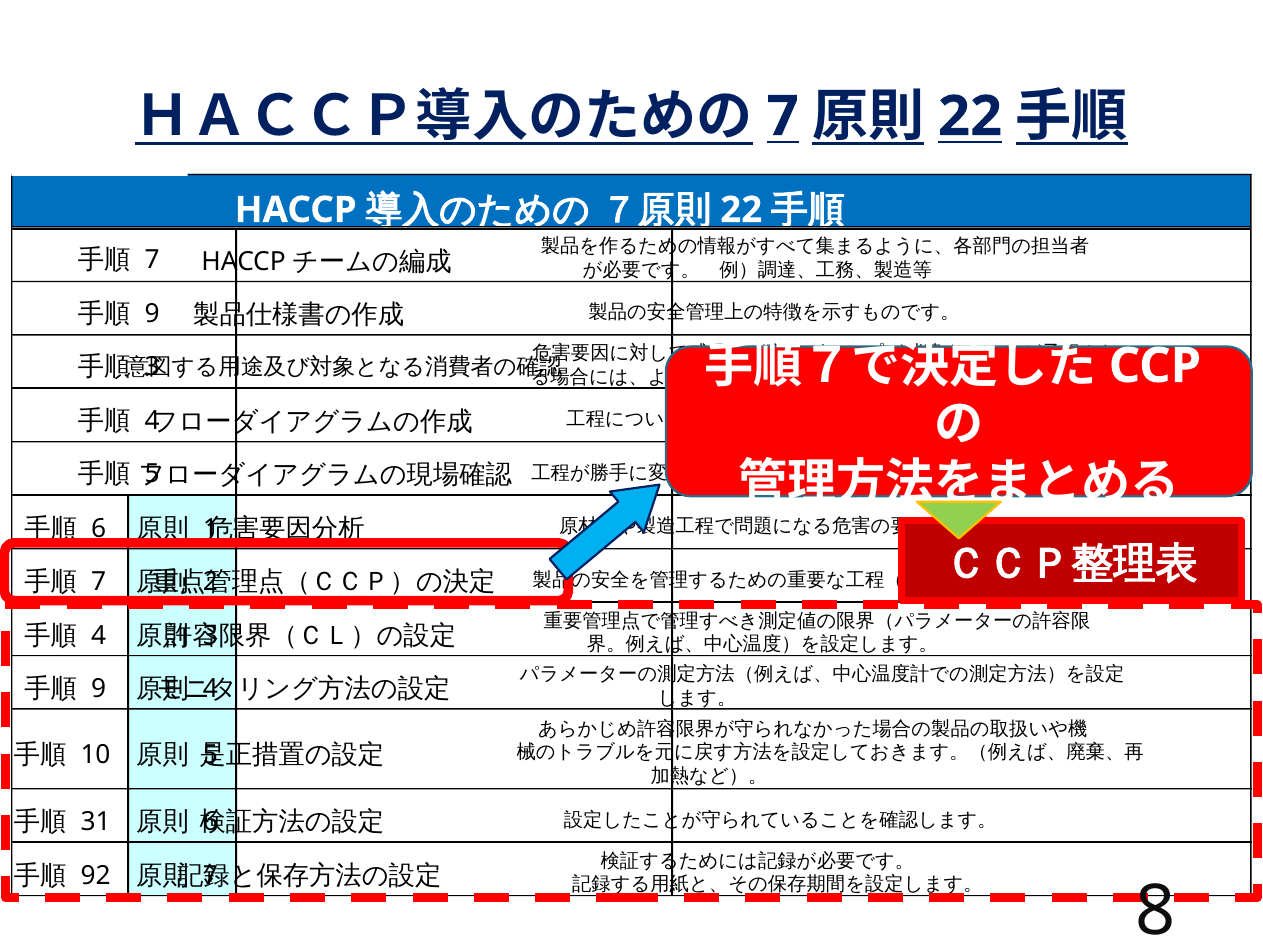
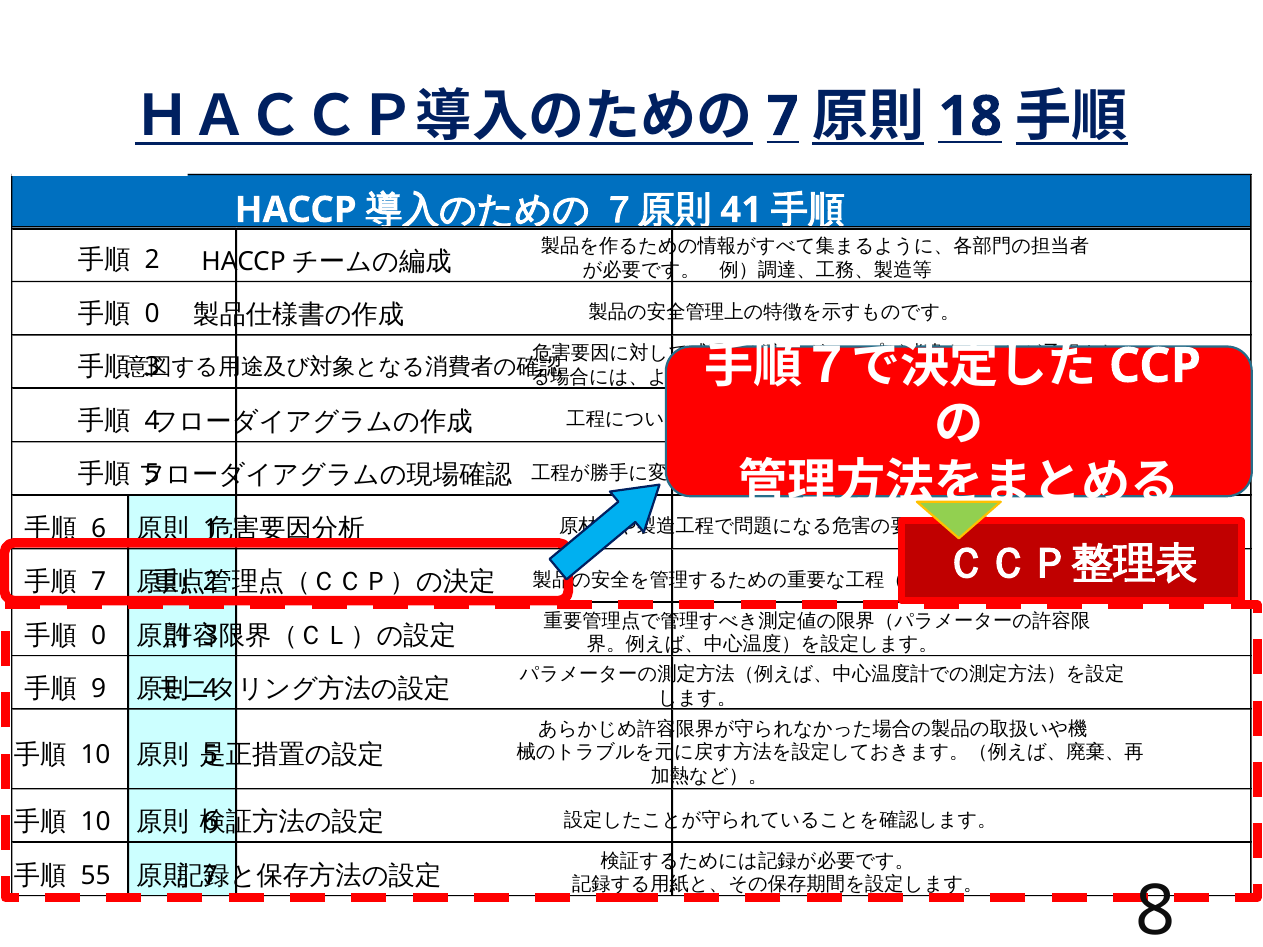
22: 22 -> 18 (970, 117)
22: 22 -> 41 (741, 210)
7: 7 -> 2 (152, 260)
9: 9 -> 0 (152, 314)
4: 4 -> 0 (99, 636)
31: 31 -> 10 (96, 822)
92: 92 -> 55 (96, 876)
